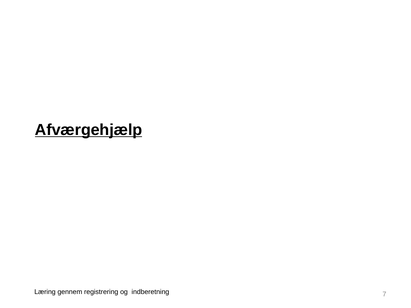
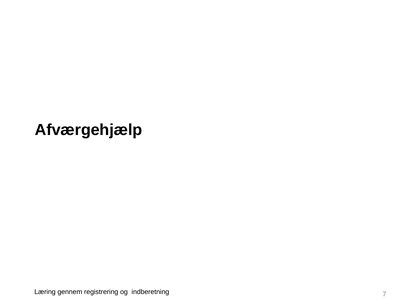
Afværgehjælp underline: present -> none (89, 130)
